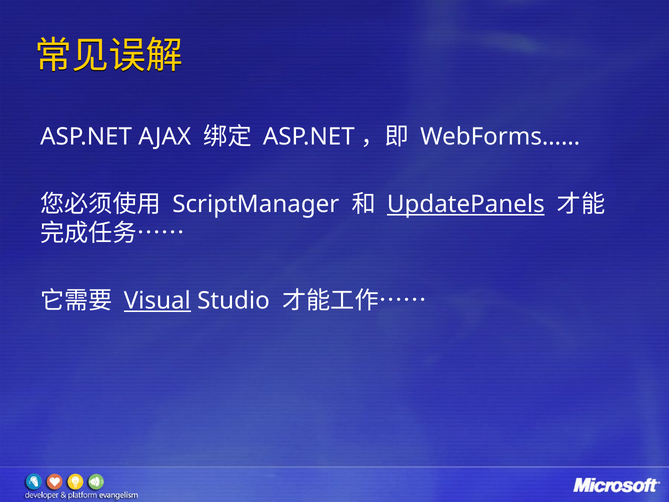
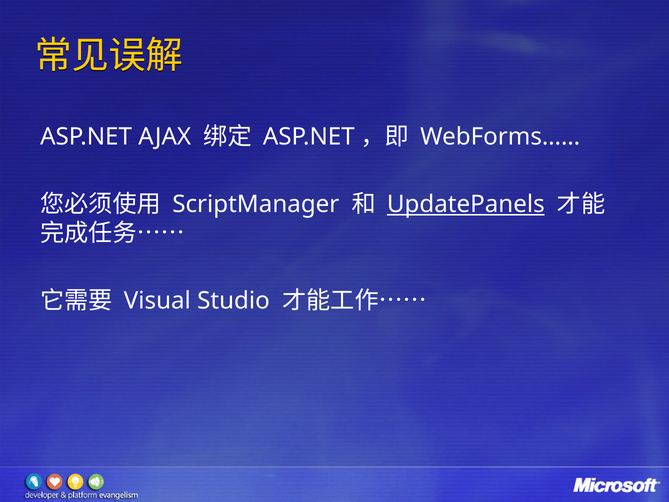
Visual underline: present -> none (157, 301)
